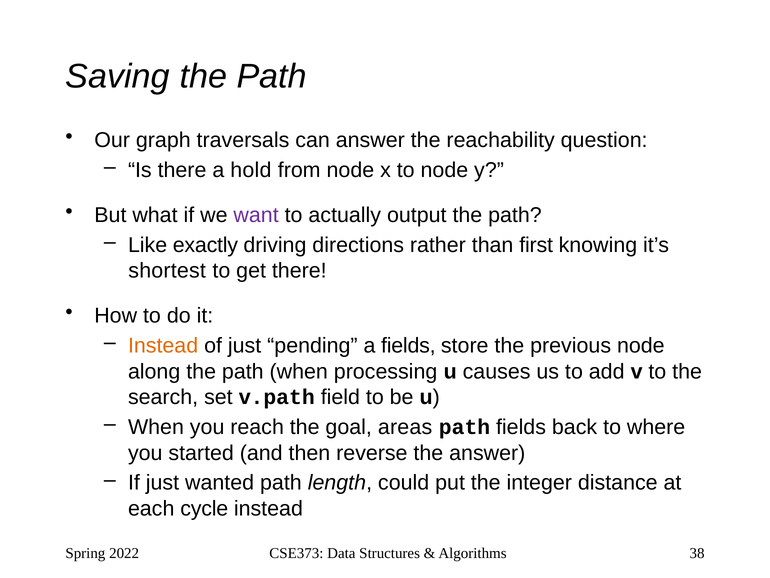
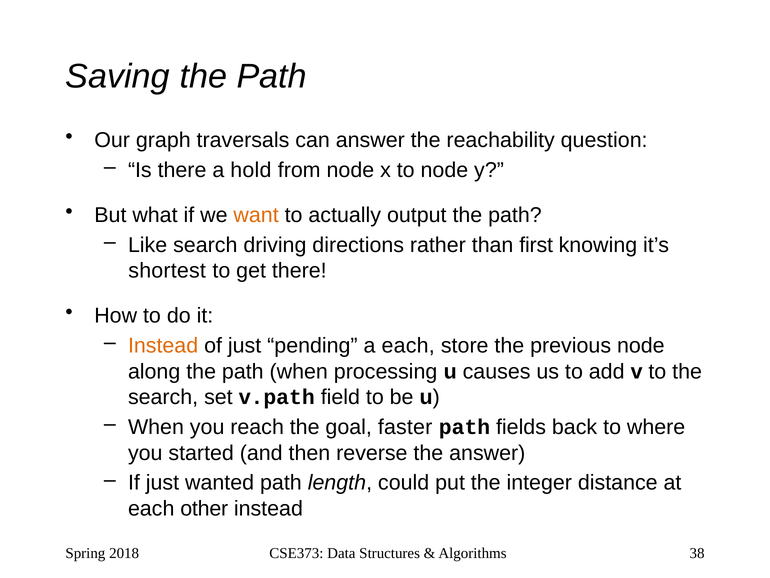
want colour: purple -> orange (256, 215)
Like exactly: exactly -> search (205, 245)
a fields: fields -> each (408, 346)
areas: areas -> faster (405, 427)
cycle: cycle -> other (204, 508)
2022: 2022 -> 2018 (124, 553)
